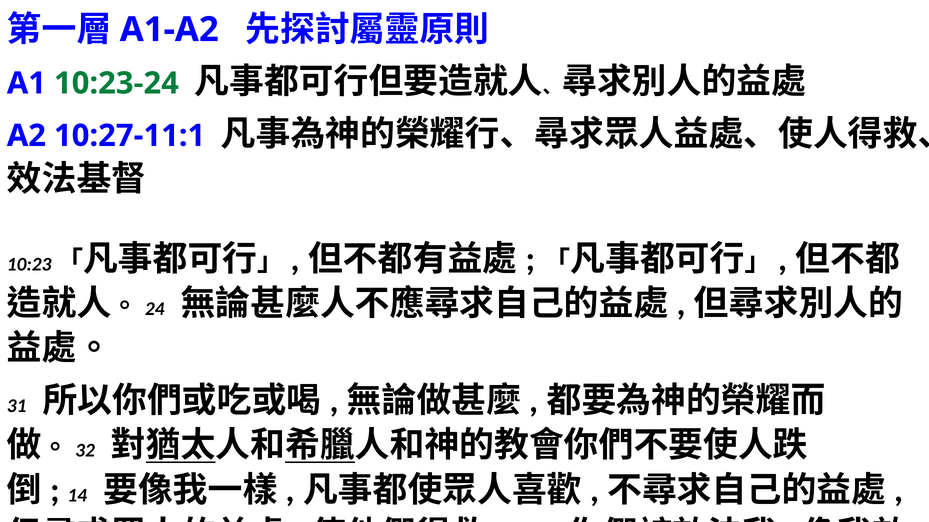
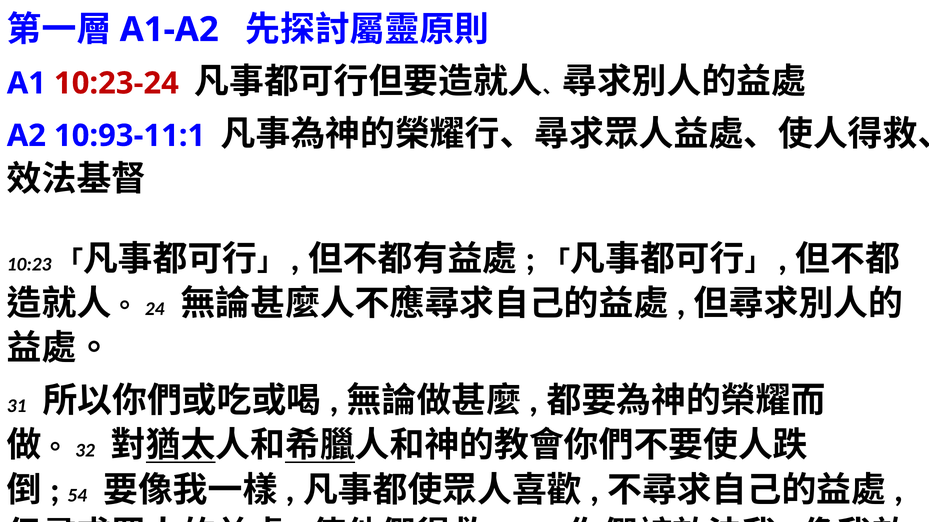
10:23-24 colour: green -> red (116, 83)
10:27-11:1: 10:27-11:1 -> 10:93-11:1 (130, 136)
14: 14 -> 54 (77, 496)
